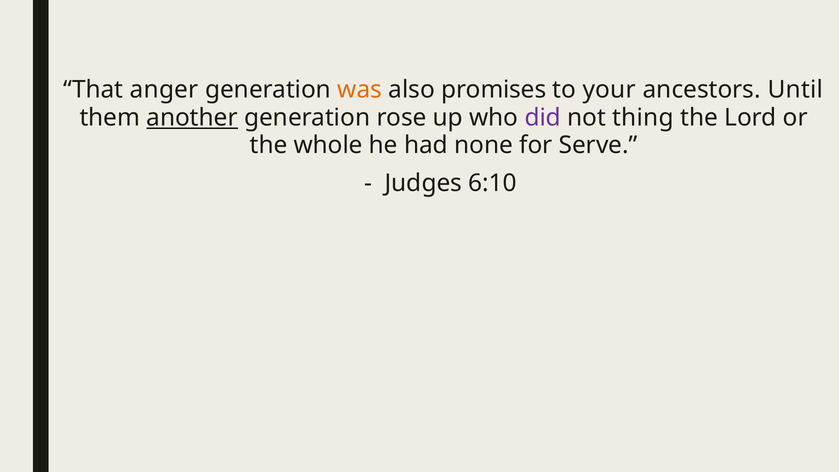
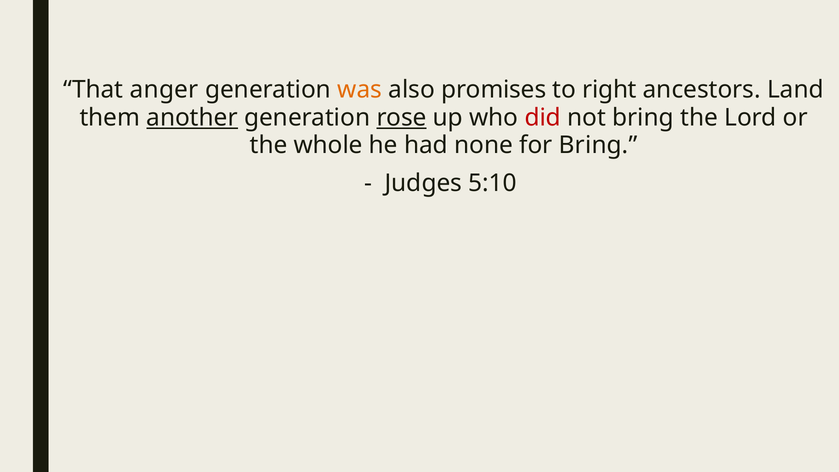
your: your -> right (610, 90)
Until: Until -> Land (795, 90)
rose underline: none -> present (402, 117)
did colour: purple -> red (543, 117)
not thing: thing -> bring (643, 117)
for Serve: Serve -> Bring (598, 145)
6:10: 6:10 -> 5:10 (493, 183)
